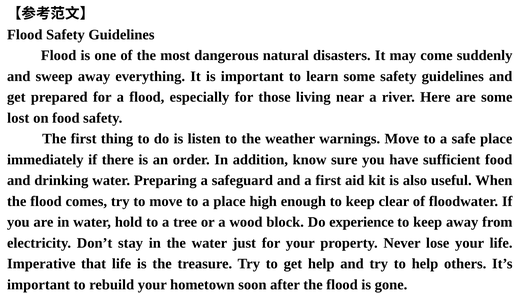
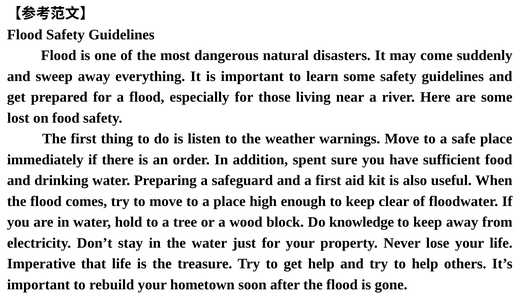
know: know -> spent (309, 160)
experience: experience -> knowledge (362, 223)
